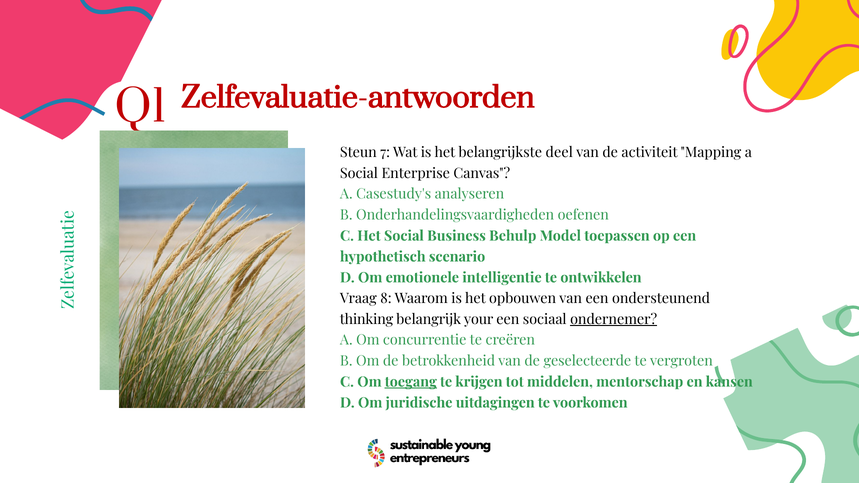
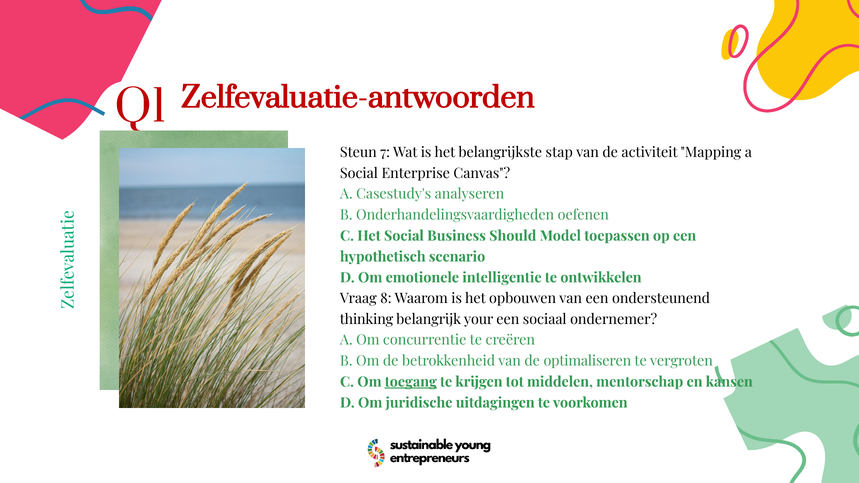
deel: deel -> stap (559, 153)
Behulp: Behulp -> Should (513, 236)
ondernemer underline: present -> none (614, 319)
geselecteerde: geselecteerde -> optimaliseren (587, 361)
